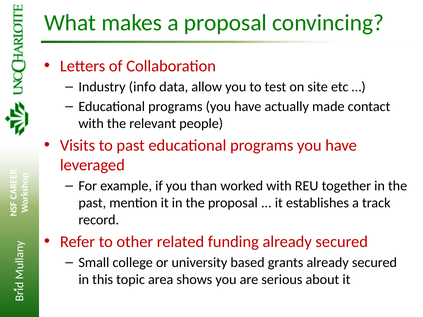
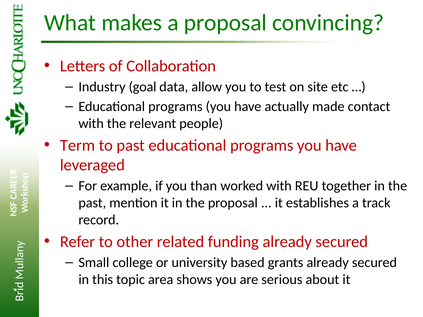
info: info -> goal (143, 87)
Visits: Visits -> Term (77, 145)
